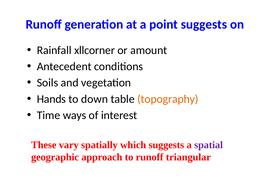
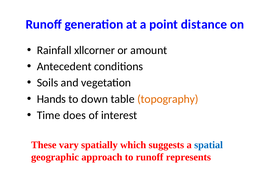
point suggests: suggests -> distance (204, 24)
ways: ways -> does (74, 115)
spatial colour: purple -> blue (209, 145)
triangular: triangular -> represents (188, 157)
